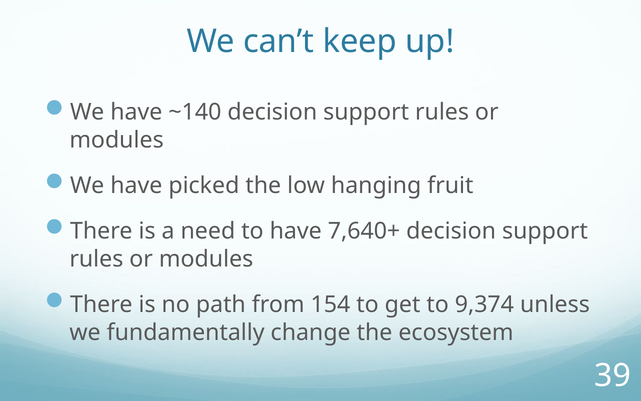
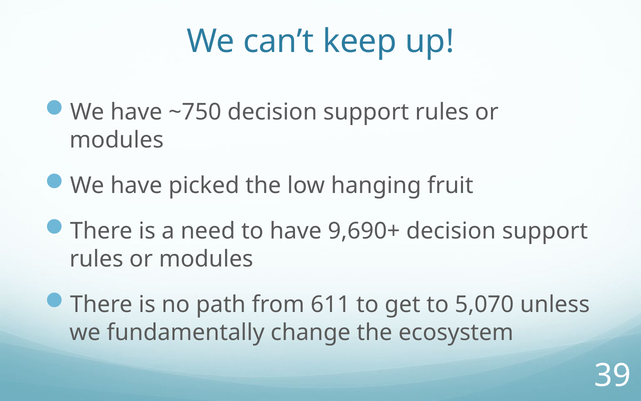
~140: ~140 -> ~750 (195, 112)
7,640+: 7,640+ -> 9,690+ (364, 231)
154: 154 -> 611 (330, 304)
9,374: 9,374 -> 5,070 (484, 304)
